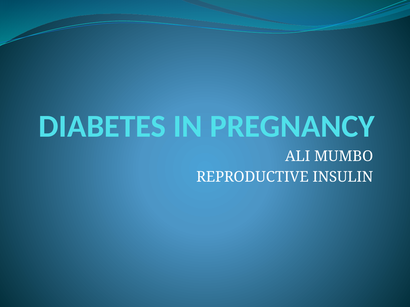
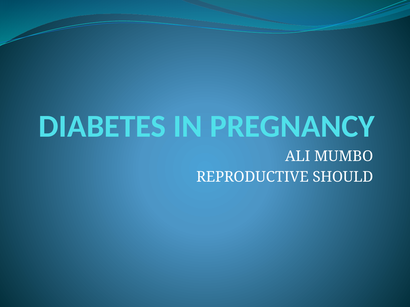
INSULIN: INSULIN -> SHOULD (343, 177)
